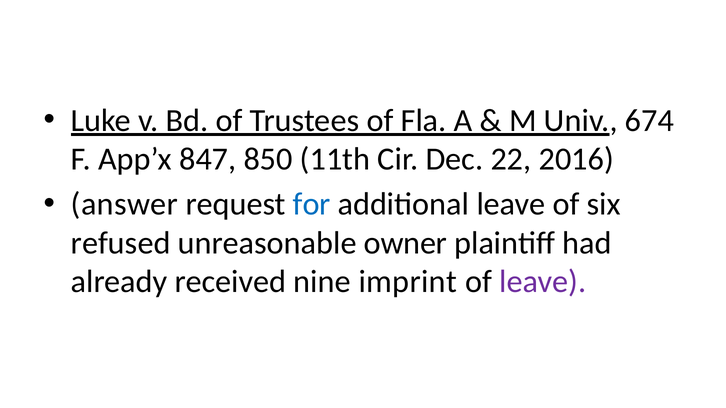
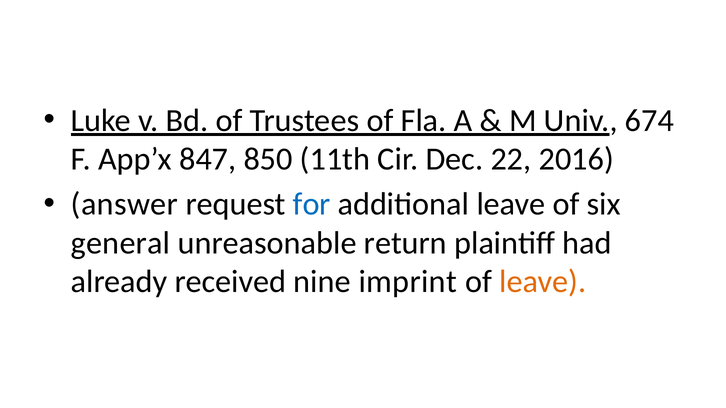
refused: refused -> general (121, 243)
owner: owner -> return (405, 243)
leave colour: purple -> orange (543, 282)
